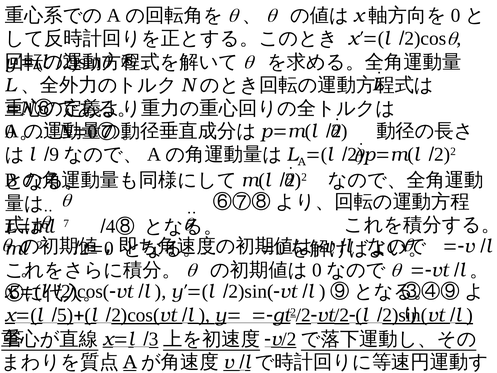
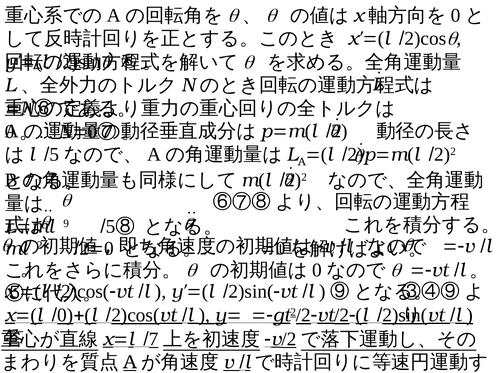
9: 9 -> 5 (54, 154)
7: 7 -> 9 (66, 223)
4: 4 -> 5 (111, 226)
5: 5 -> 0 (65, 315)
3: 3 -> 7 (154, 339)
